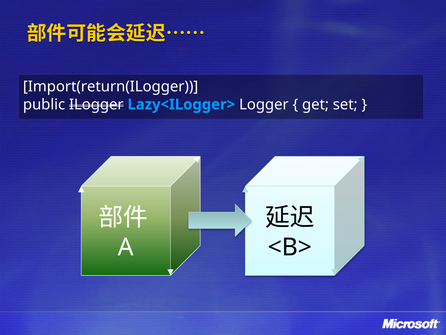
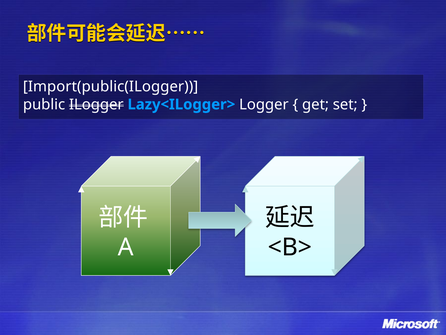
Import(return(ILogger: Import(return(ILogger -> Import(public(ILogger (111, 86)
